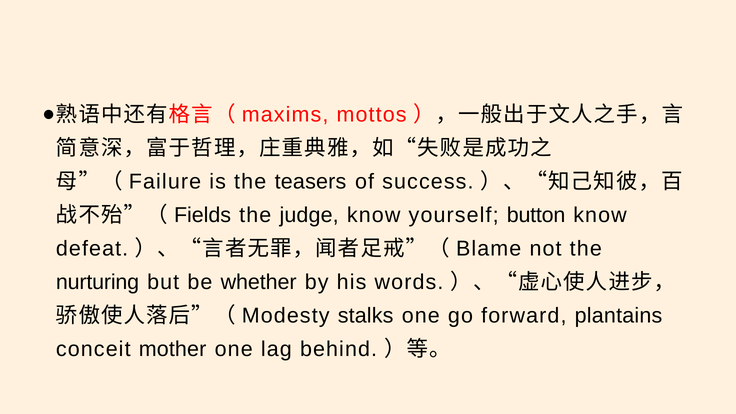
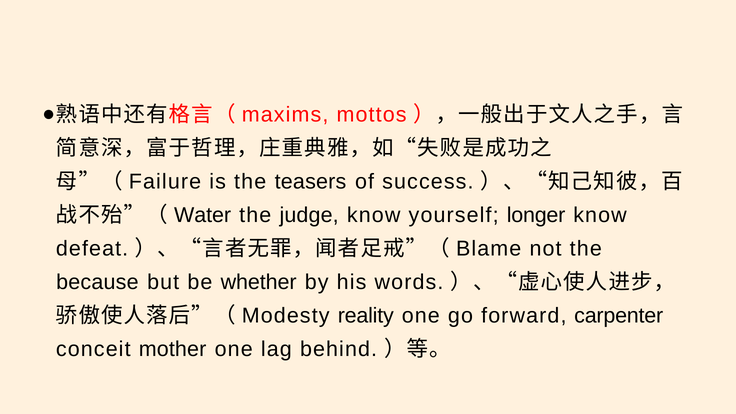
Fields: Fields -> Water (203, 215)
button: button -> longer (536, 215)
nurturing: nurturing -> because (97, 282)
stalks: stalks -> reality (366, 316)
plantains: plantains -> carpenter (619, 316)
